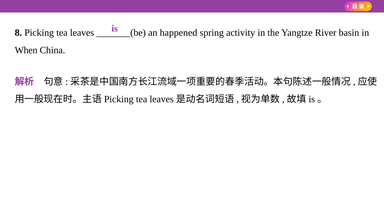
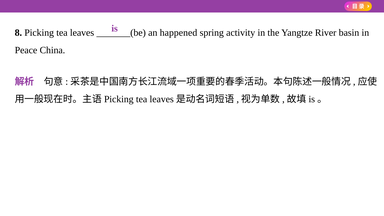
When: When -> Peace (26, 50)
